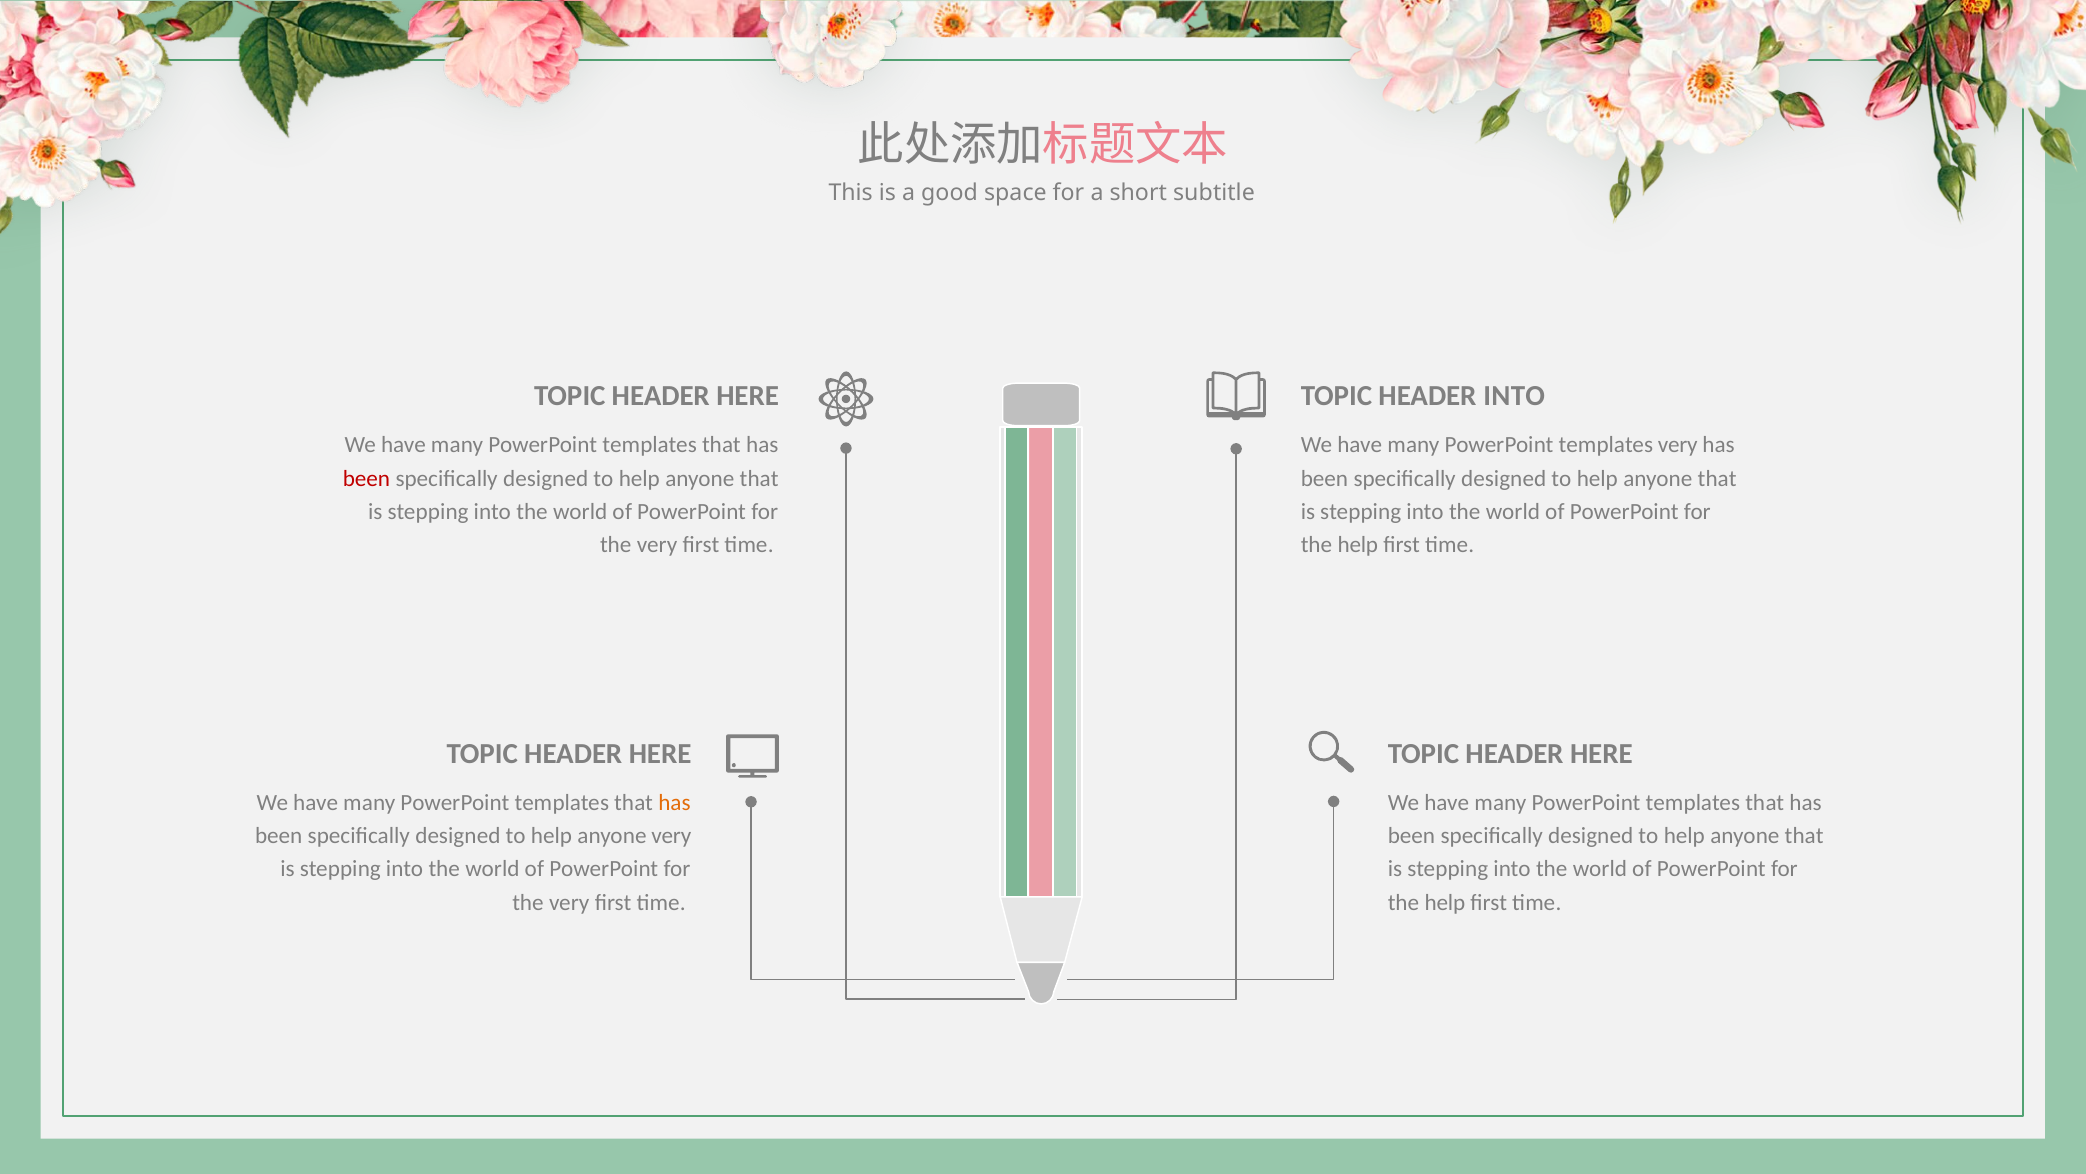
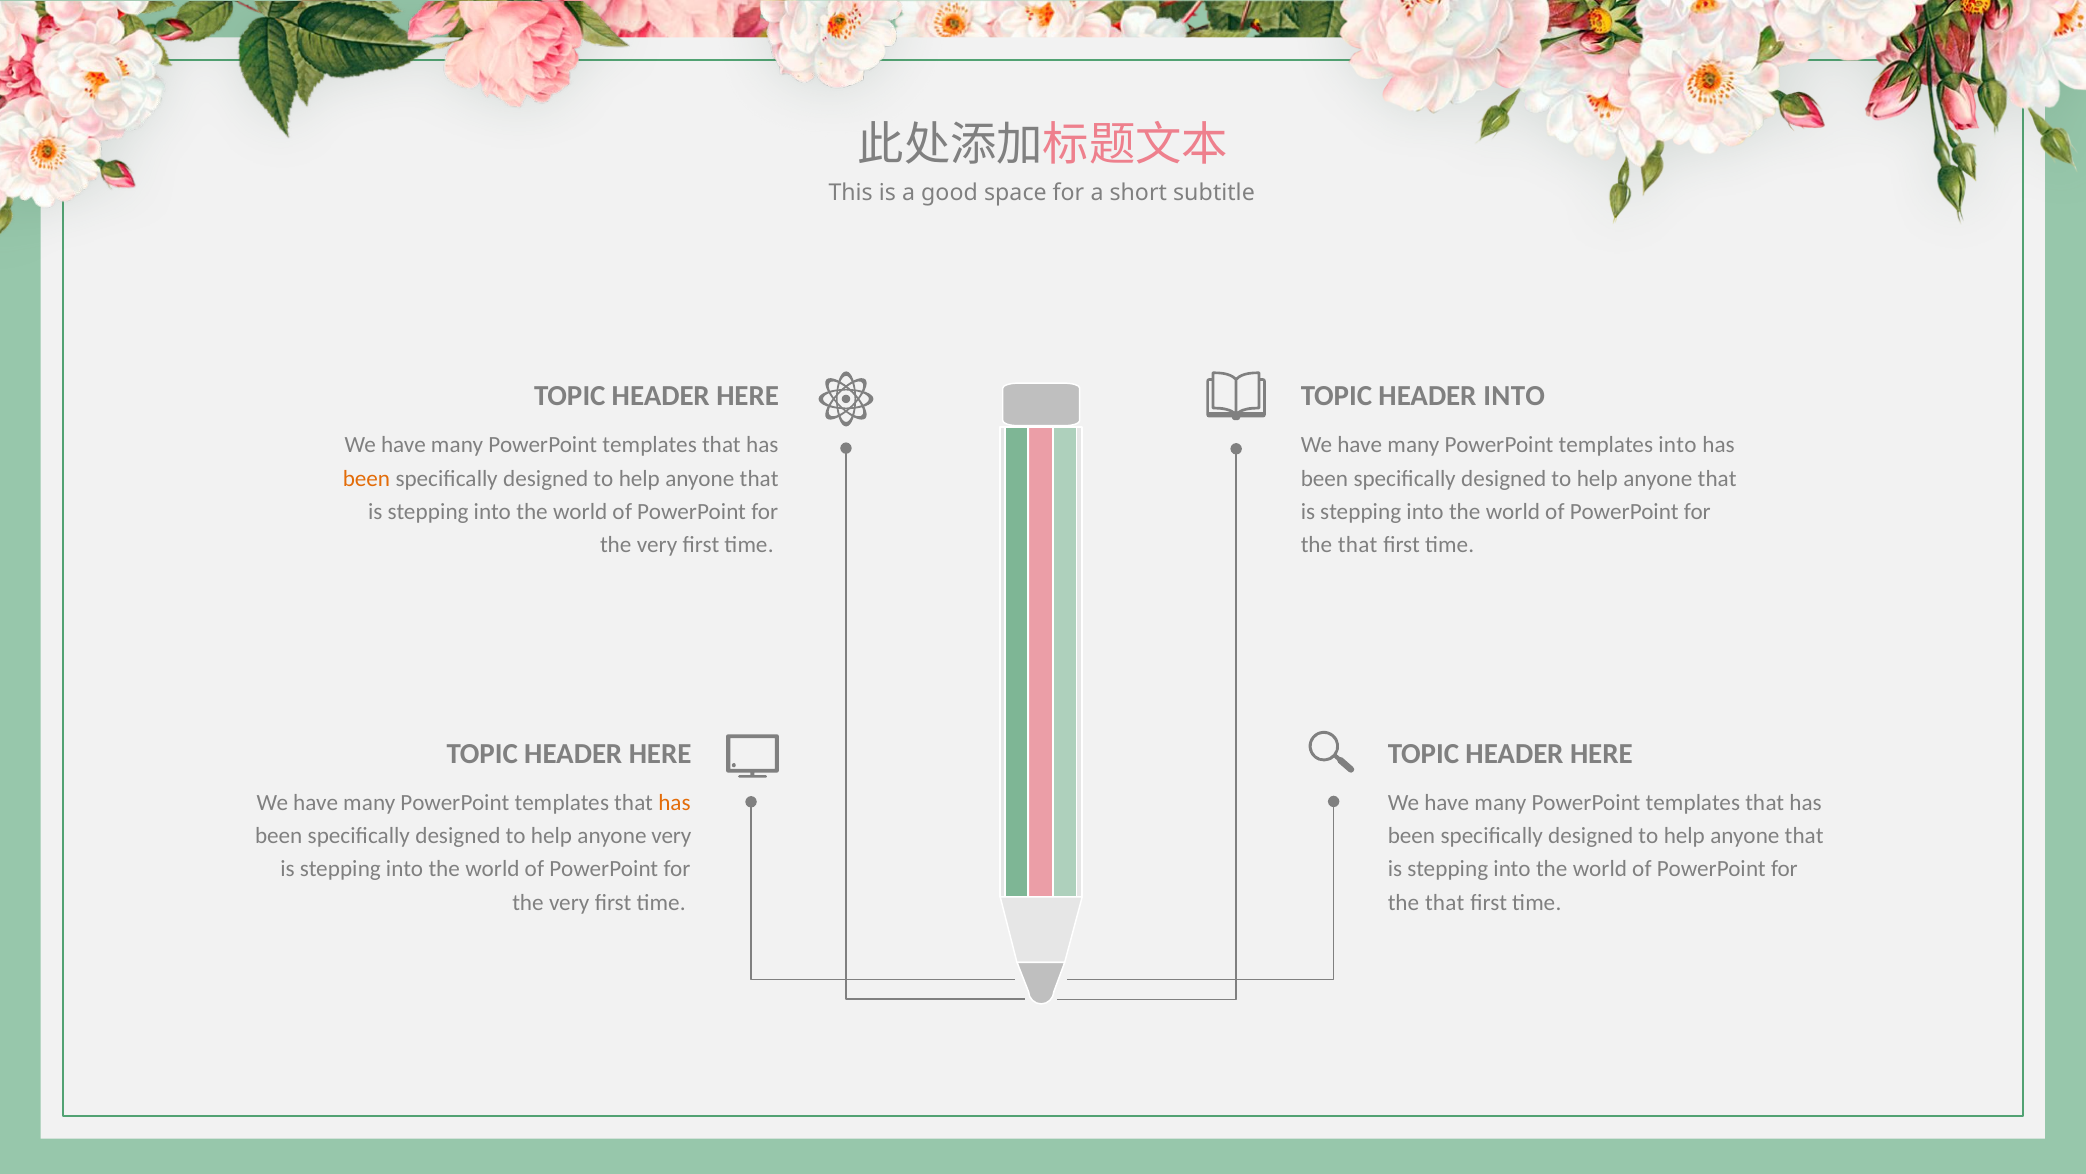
templates very: very -> into (1678, 445)
been colour: red -> orange (366, 478)
help: help -> that (1358, 545)
help: help -> that (1445, 902)
